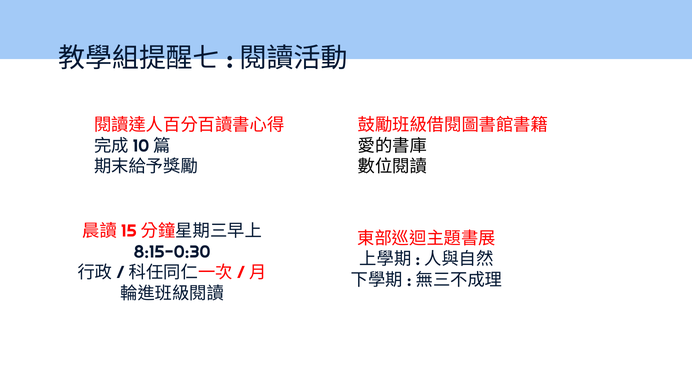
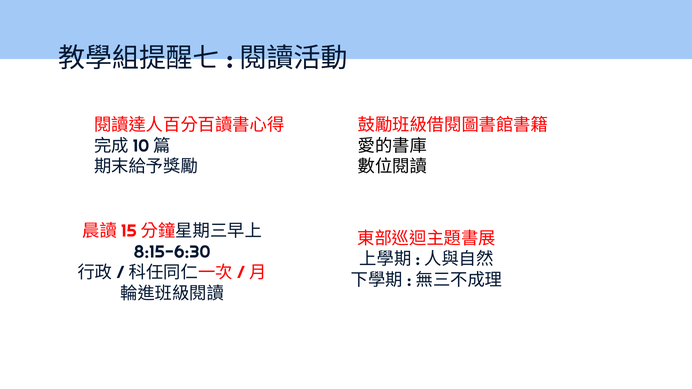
8:15-0:30: 8:15-0:30 -> 8:15-6:30 (172, 252)
